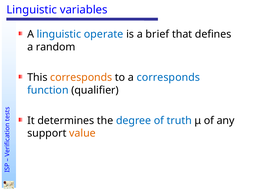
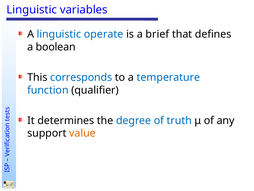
random: random -> boolean (56, 47)
corresponds colour: orange -> blue (81, 77)
a corresponds: corresponds -> temperature (168, 77)
